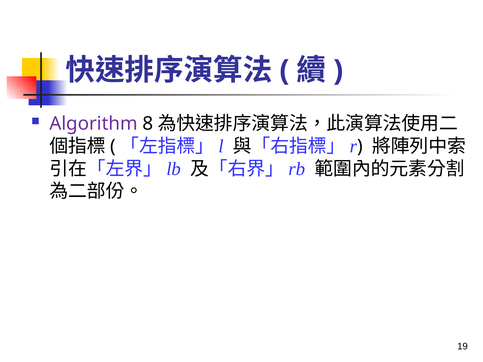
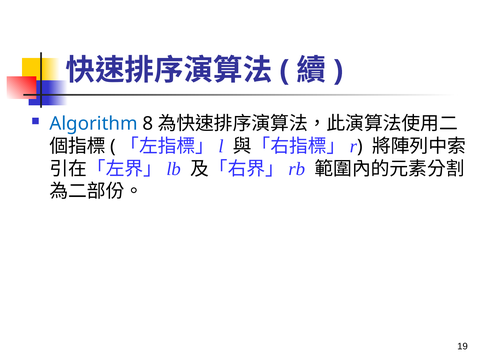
Algorithm colour: purple -> blue (94, 124)
